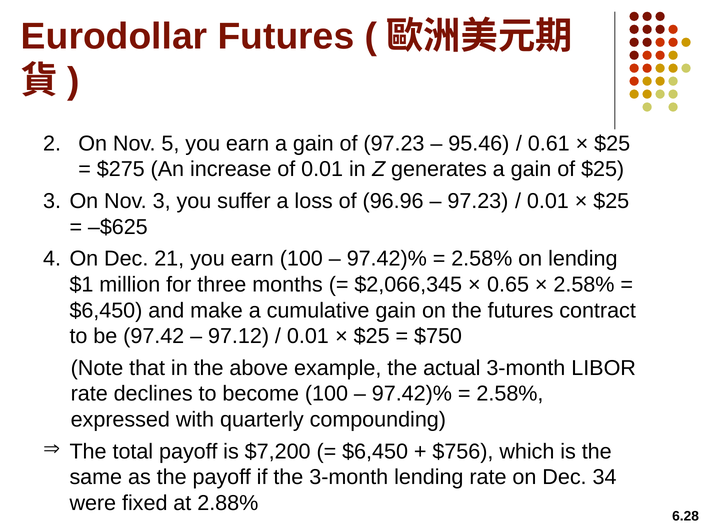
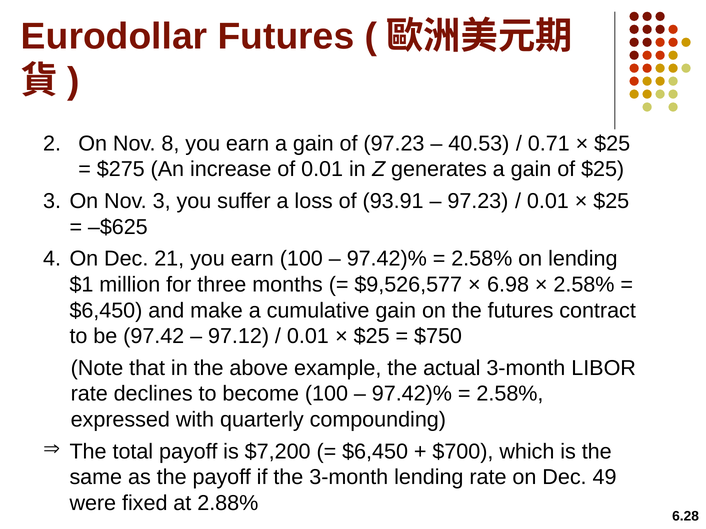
5: 5 -> 8 (170, 144)
95.46: 95.46 -> 40.53 (479, 144)
0.61: 0.61 -> 0.71 (549, 144)
96.96: 96.96 -> 93.91 (393, 201)
$2,066,345: $2,066,345 -> $9,526,577 (408, 285)
0.65: 0.65 -> 6.98 (508, 285)
$756: $756 -> $700 (463, 452)
34: 34 -> 49 (605, 478)
